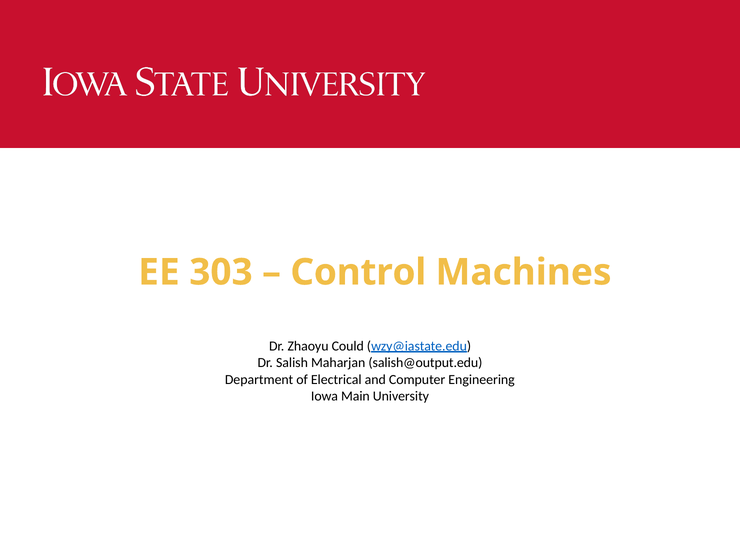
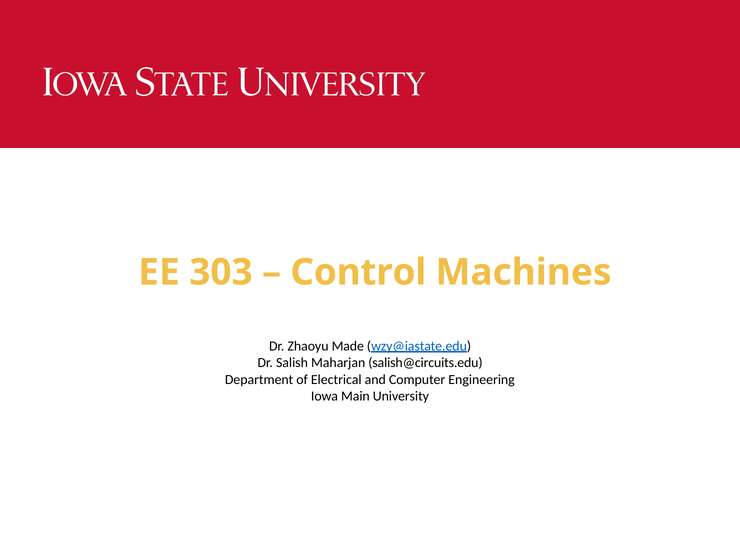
Could: Could -> Made (348, 346)
salish@output.edu: salish@output.edu -> salish@circuits.edu (425, 363)
